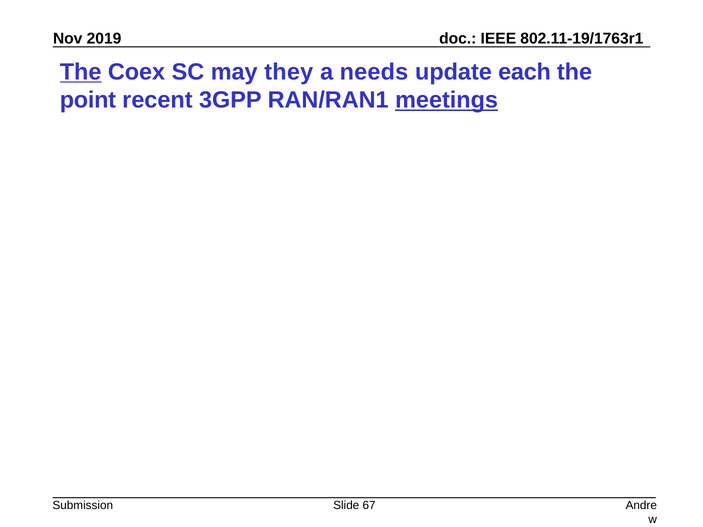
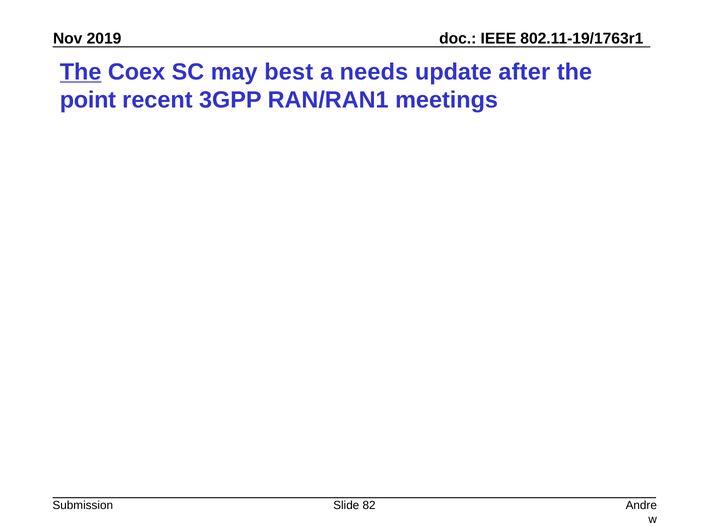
they: they -> best (289, 72)
each: each -> after (524, 72)
meetings underline: present -> none (447, 100)
67: 67 -> 82 (369, 506)
